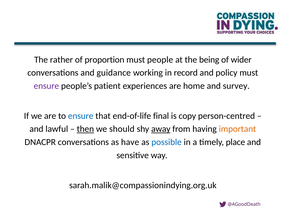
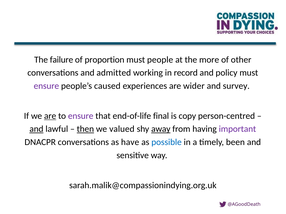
rather: rather -> failure (62, 60)
being: being -> more (209, 60)
wider: wider -> other (241, 60)
guidance: guidance -> admitted (114, 73)
patient: patient -> caused (107, 86)
home: home -> wider (194, 86)
are underline: none -> present (50, 116)
ensure colour: blue -> purple (81, 116)
and underline: none -> present (36, 129)
should: should -> valued (122, 129)
important colour: orange -> purple (237, 129)
place: place -> been (235, 142)
